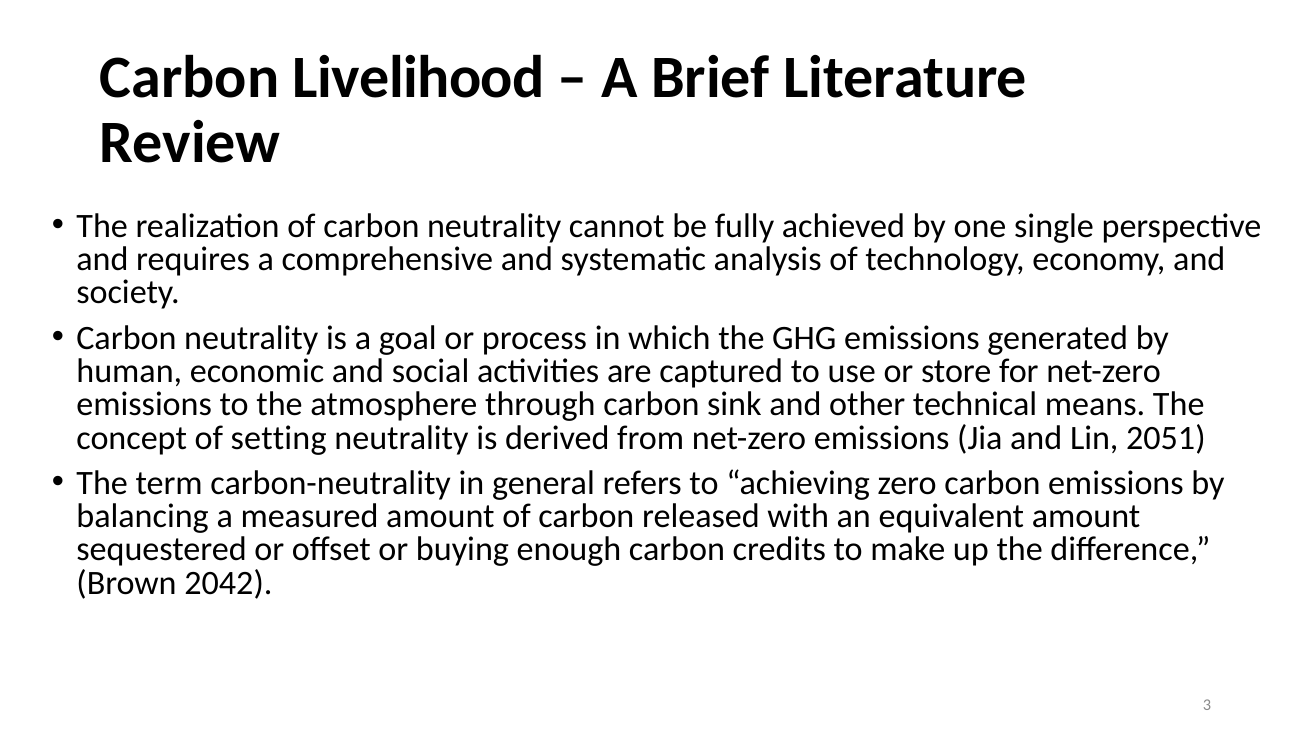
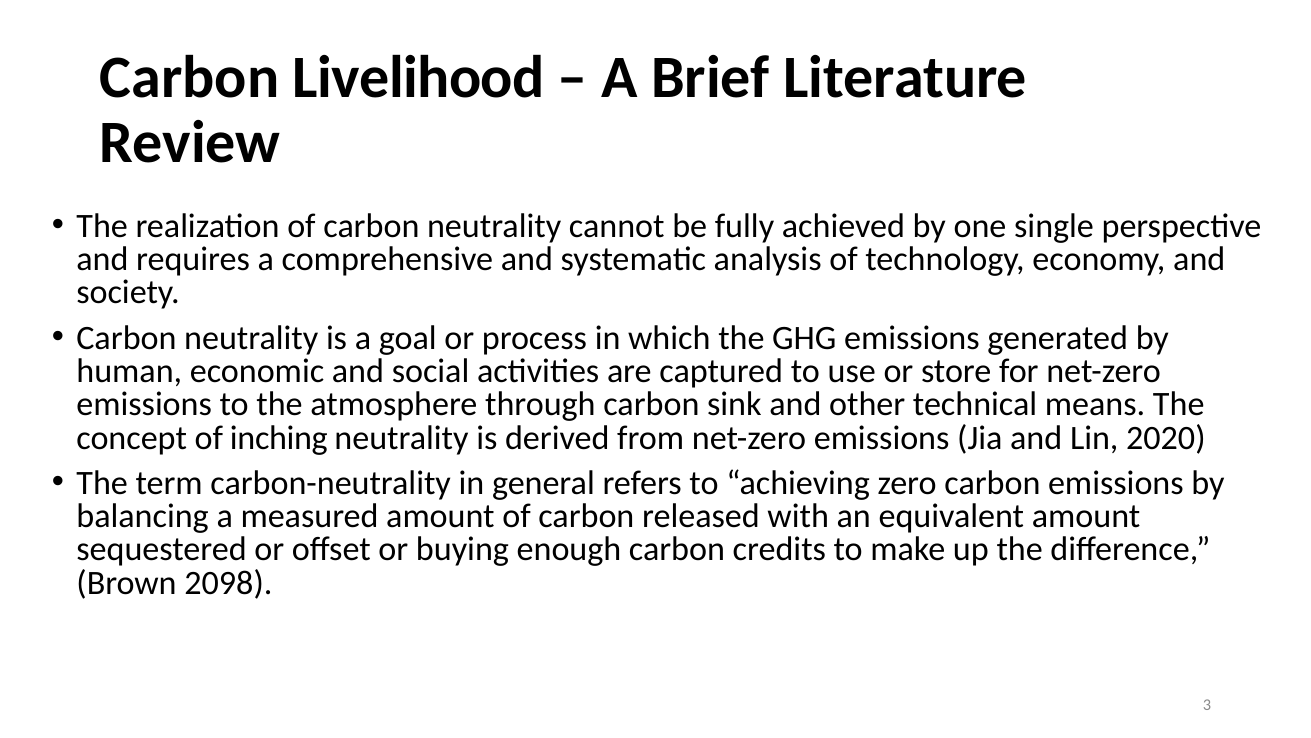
setting: setting -> inching (279, 437)
2051: 2051 -> 2020 (1166, 437)
2042: 2042 -> 2098 (228, 582)
